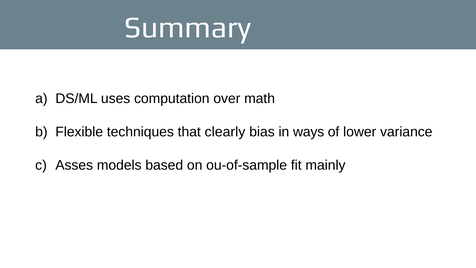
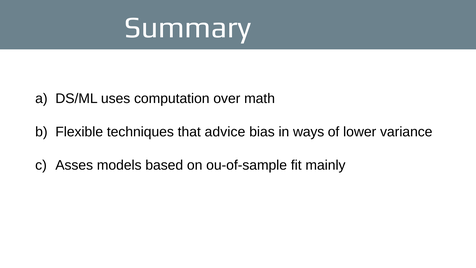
clearly: clearly -> advice (225, 132)
